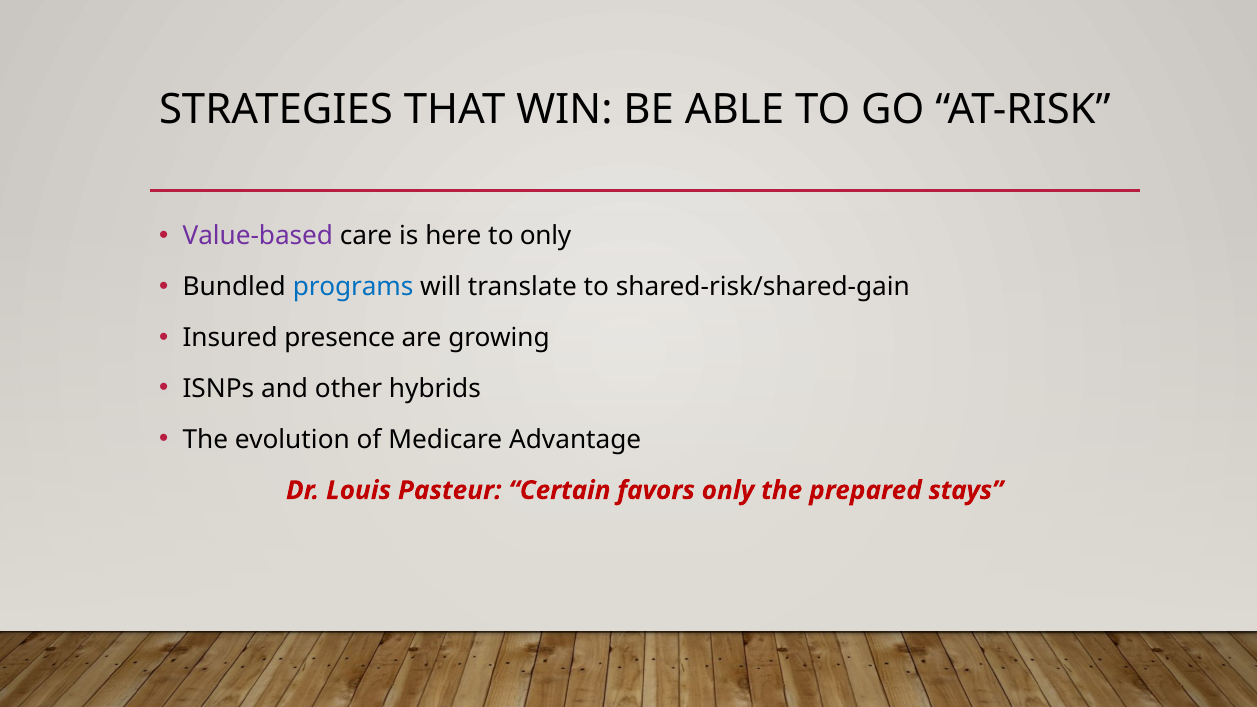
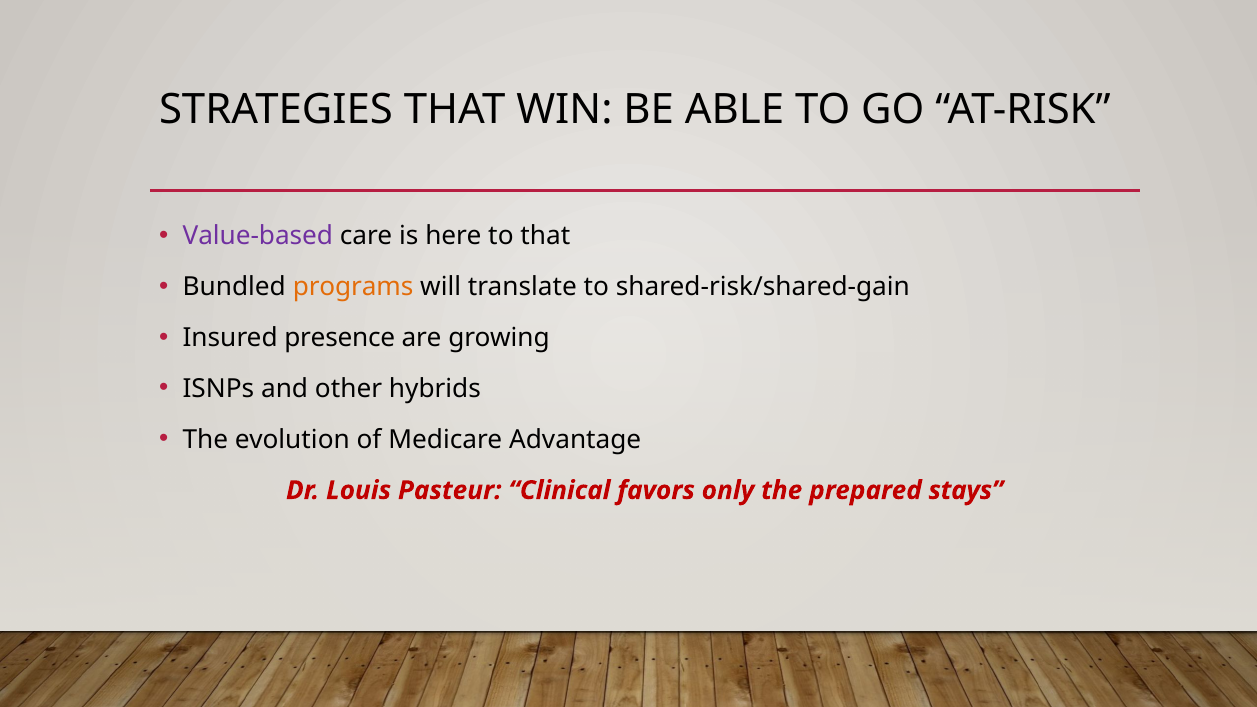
to only: only -> that (545, 236)
programs colour: blue -> orange (353, 287)
Certain: Certain -> Clinical (559, 490)
